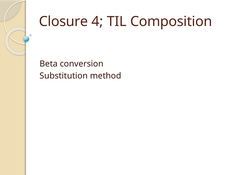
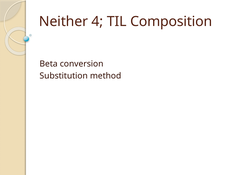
Closure: Closure -> Neither (63, 22)
